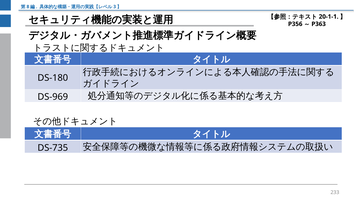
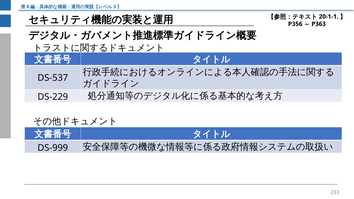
DS-180: DS-180 -> DS-537 (53, 78)
DS-969: DS-969 -> DS-229 (53, 97)
DS-735: DS-735 -> DS-999 (53, 148)
